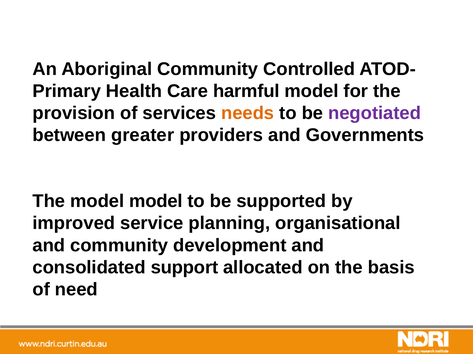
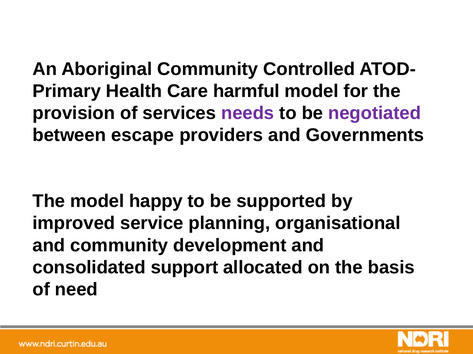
needs colour: orange -> purple (248, 113)
greater: greater -> escape (143, 135)
model model: model -> happy (156, 202)
